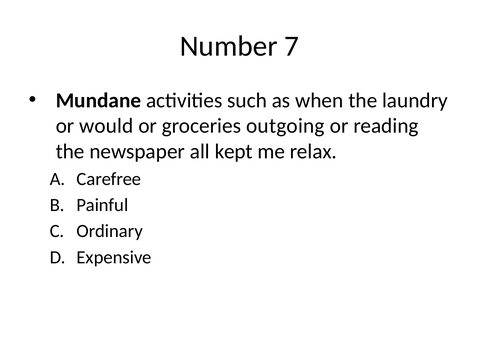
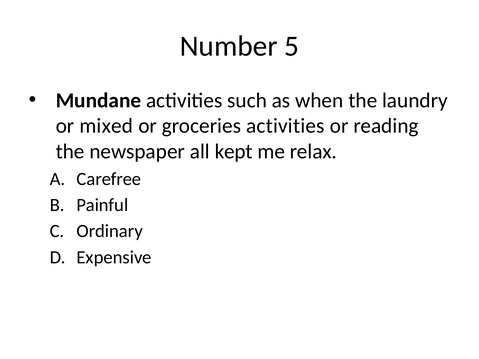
7: 7 -> 5 (292, 46)
would: would -> mixed (106, 126)
groceries outgoing: outgoing -> activities (285, 126)
